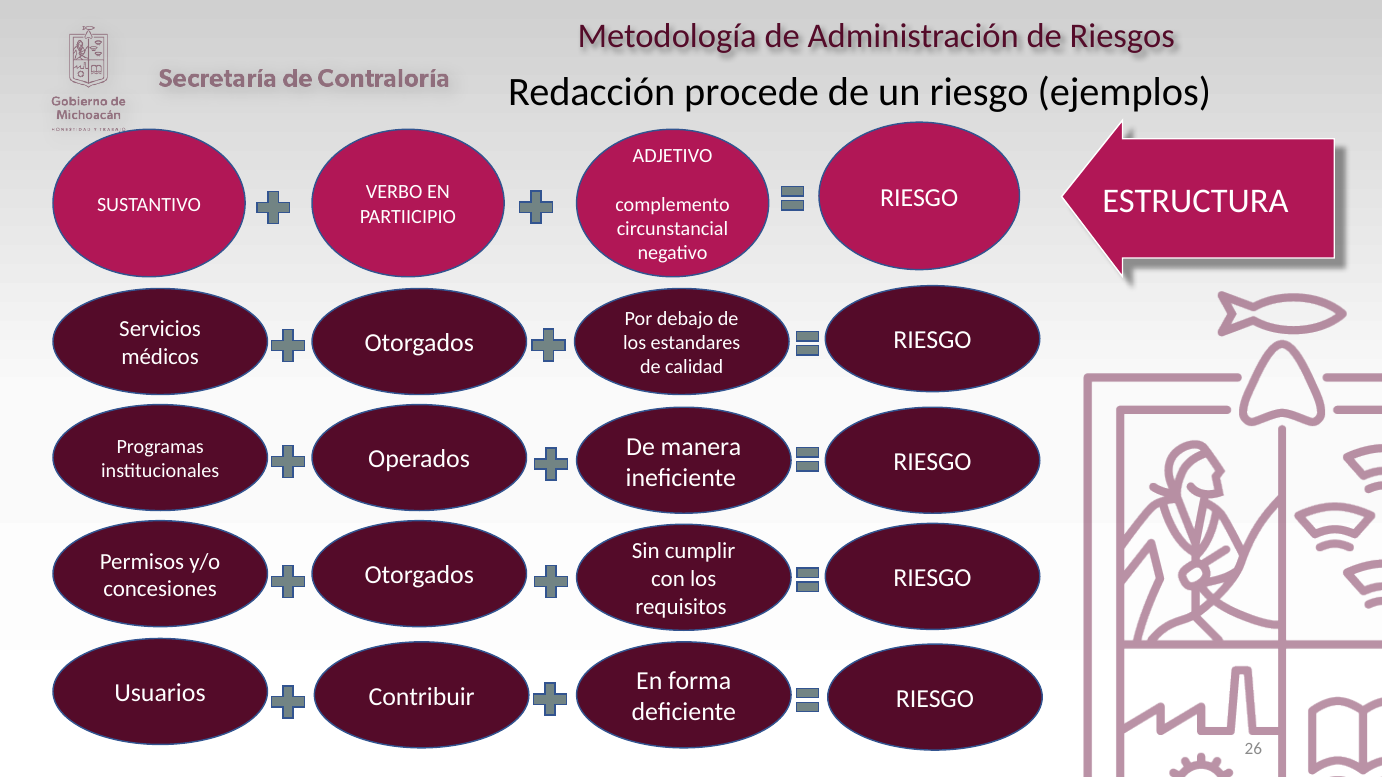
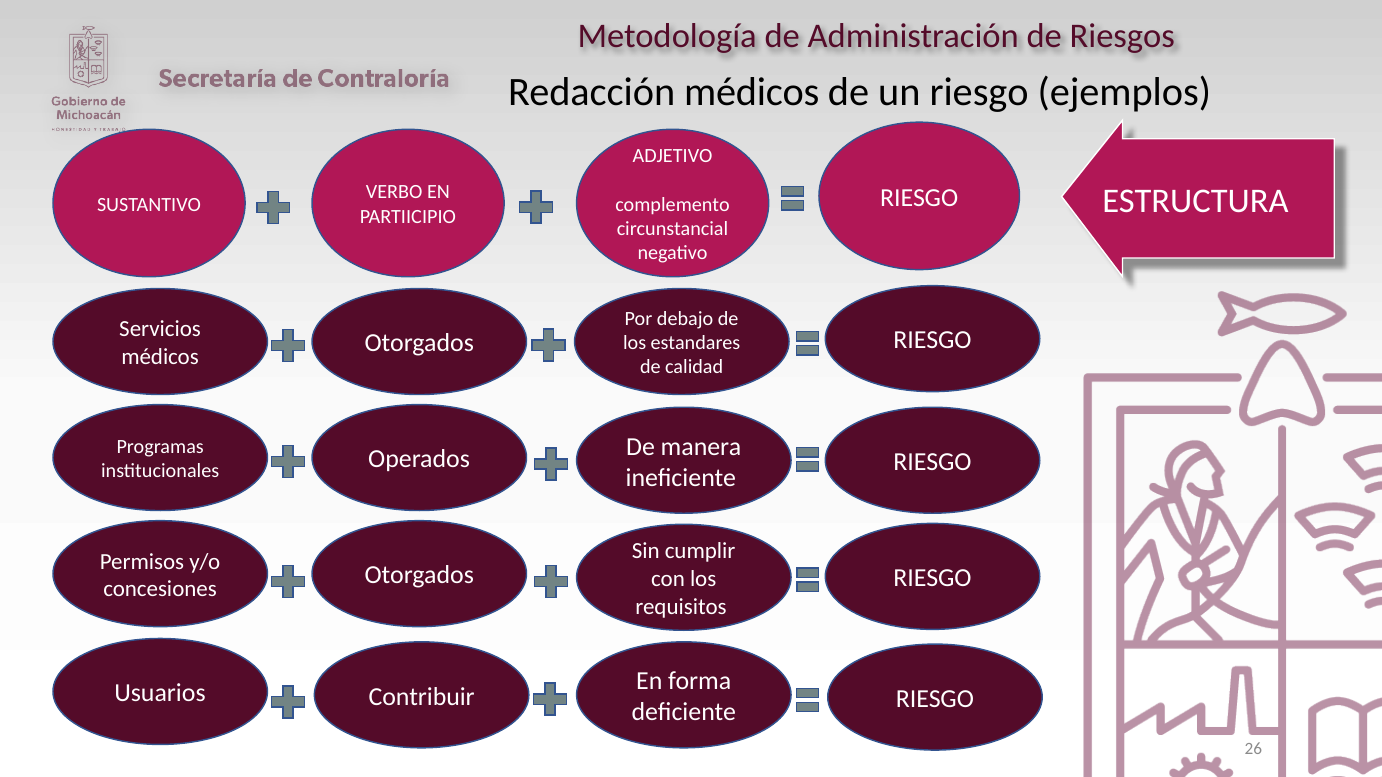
Redacción procede: procede -> médicos (752, 92)
